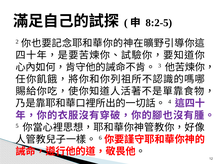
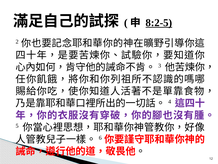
8:2-5 underline: none -> present (159, 23)
